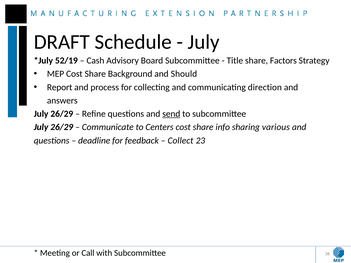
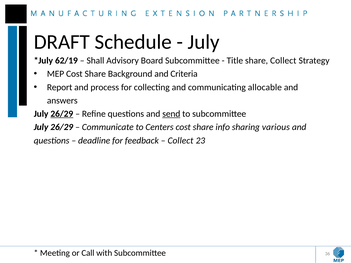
52/19: 52/19 -> 62/19 (66, 61)
Cash: Cash -> Shall (95, 61)
share Factors: Factors -> Collect (283, 61)
Should: Should -> Criteria (184, 74)
direction: direction -> allocable (265, 87)
26/29 underline: none -> present (62, 114)
